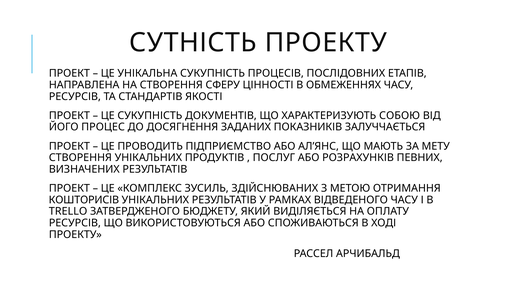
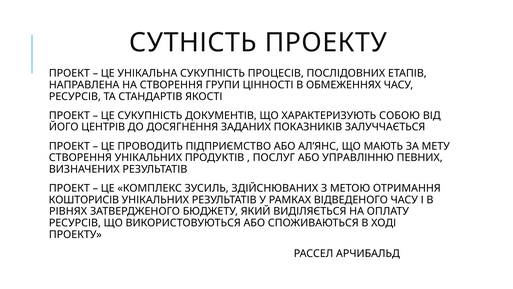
СФЕРУ: СФЕРУ -> ГРУПИ (223, 85)
ПРОЦЕС: ПРОЦЕС -> ЦЕНТРІВ (103, 127)
РОЗРАХУНКІВ: РОЗРАХУНКІВ -> УПРАВЛІННЮ (358, 157)
TRELLO: TRELLO -> РІВНЯХ (68, 211)
